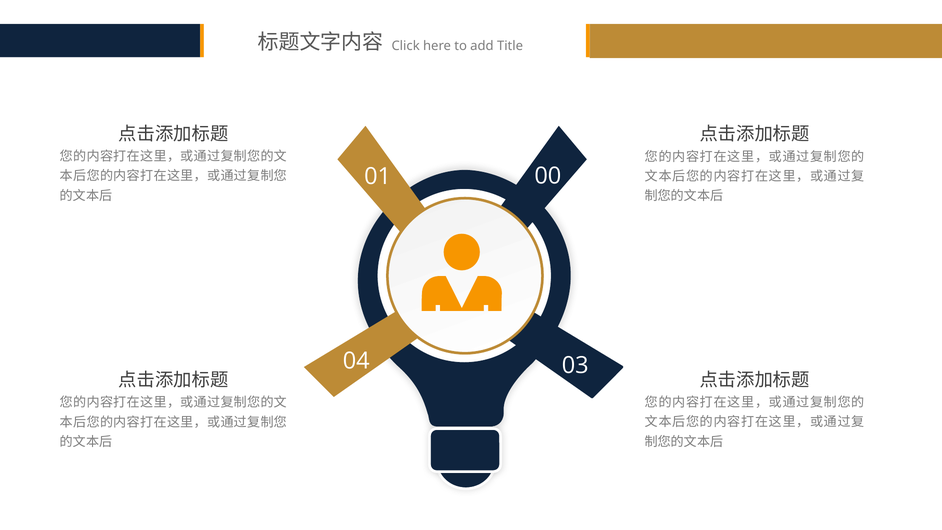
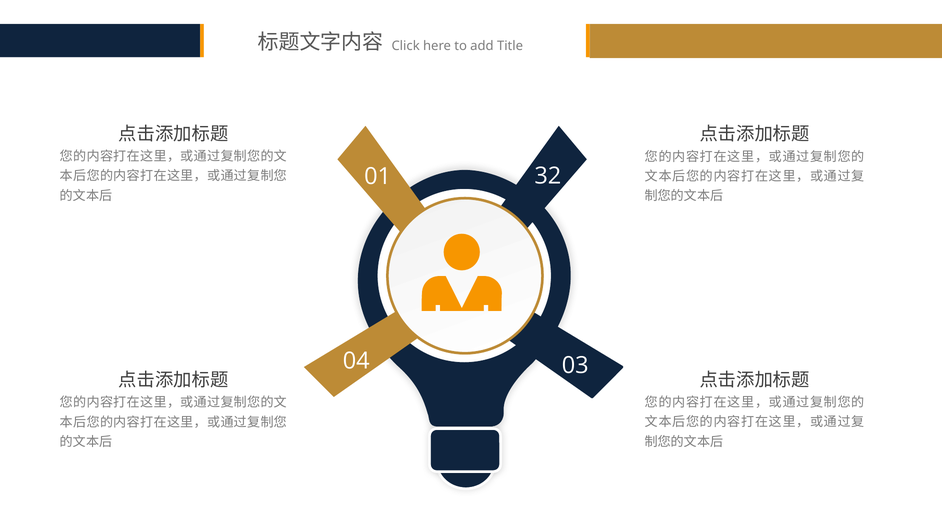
00: 00 -> 32 (548, 176)
